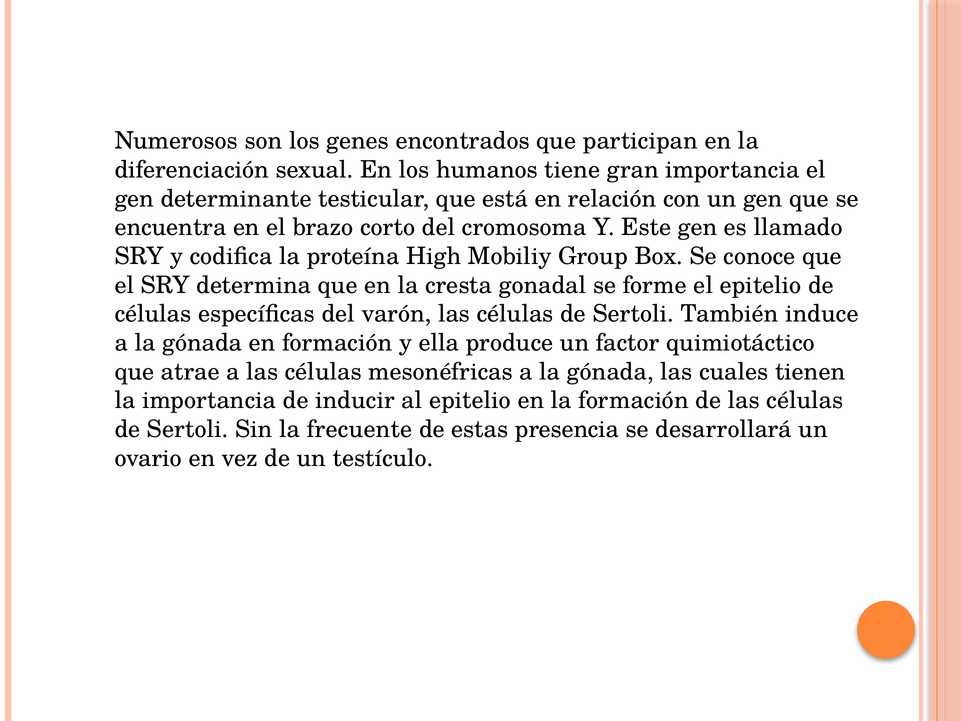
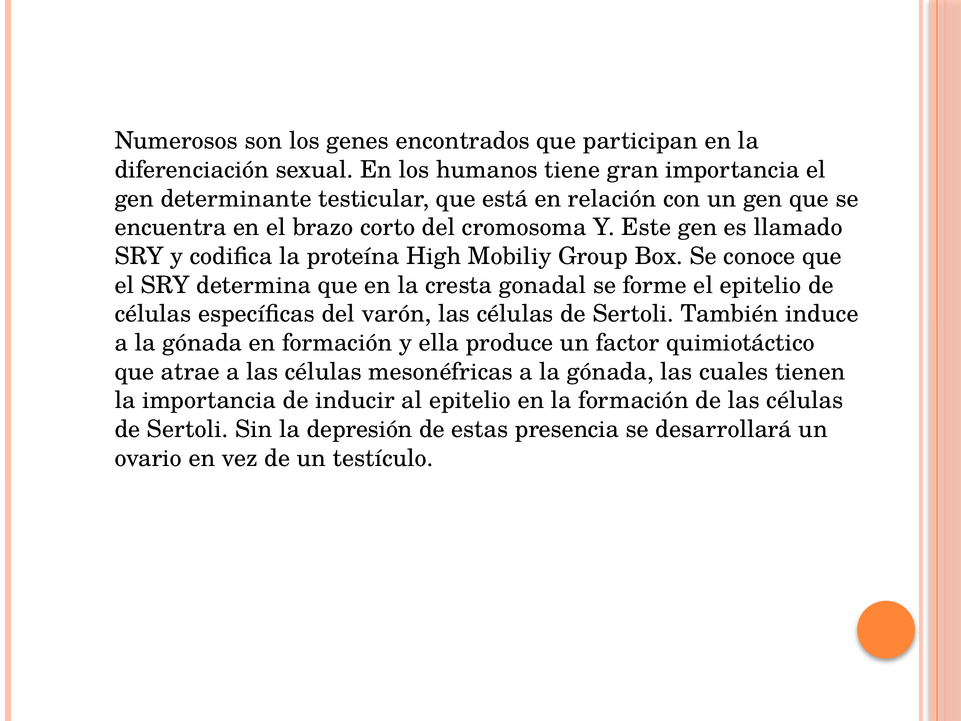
frecuente: frecuente -> depresión (360, 429)
